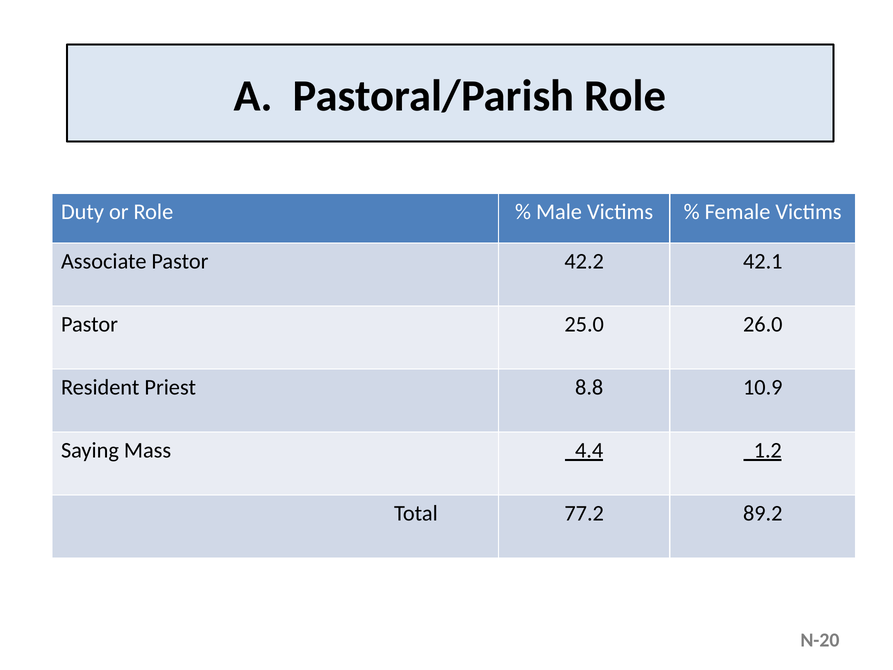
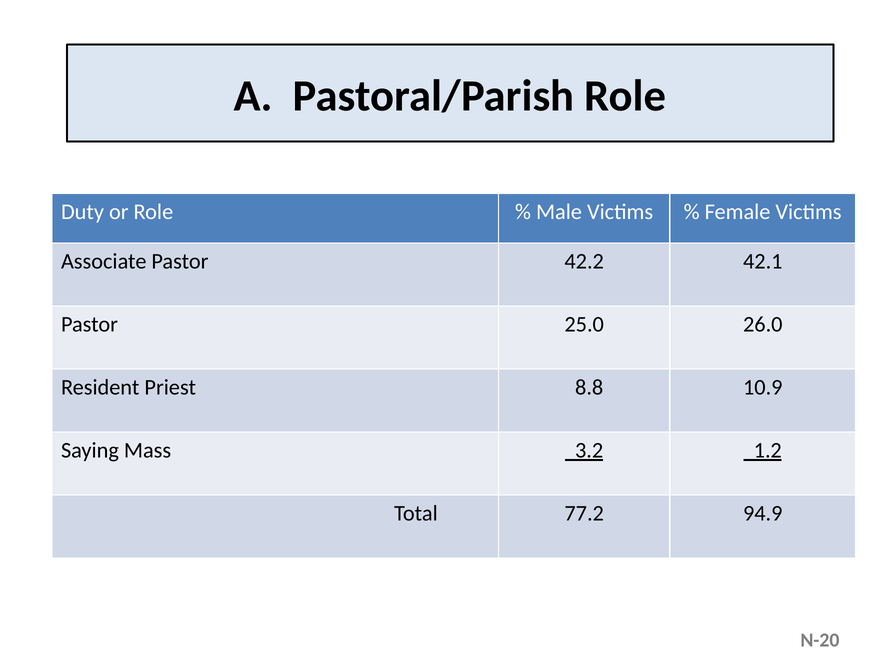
4.4: 4.4 -> 3.2 (589, 450)
89.2: 89.2 -> 94.9 (763, 513)
